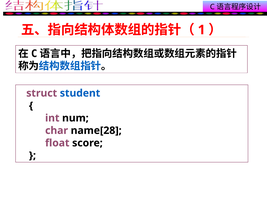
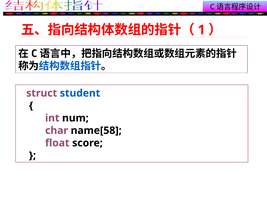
name[28: name[28 -> name[58 (96, 131)
